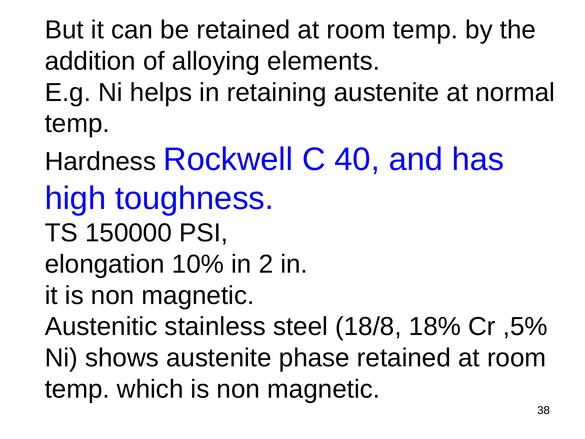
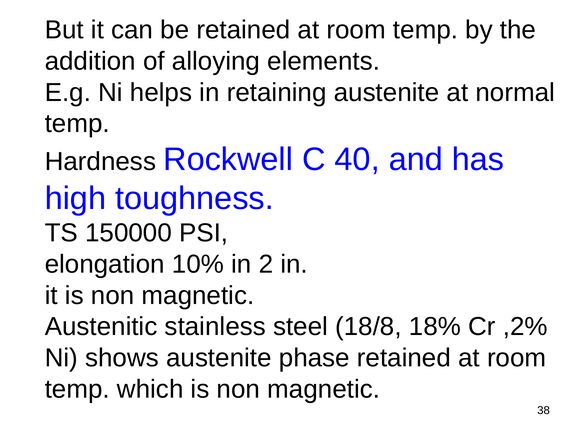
,5%: ,5% -> ,2% (525, 326)
